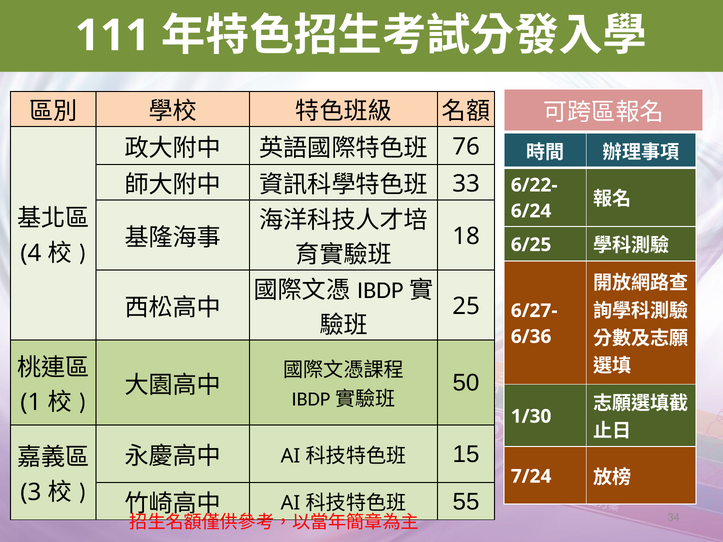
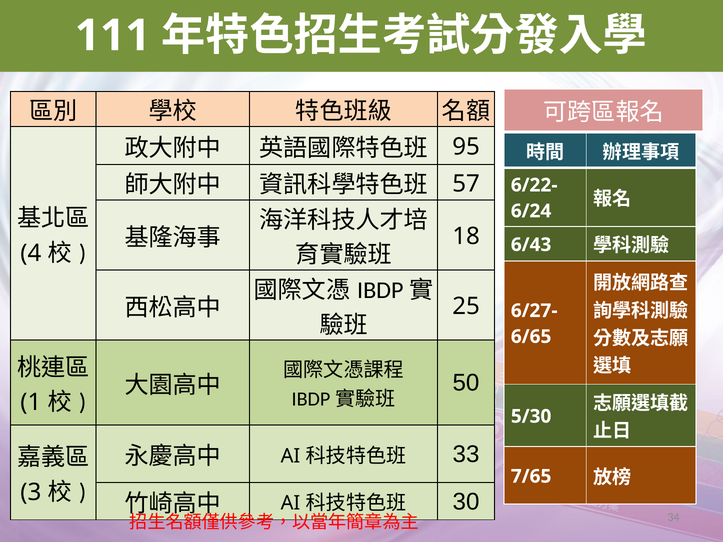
76: 76 -> 95 (466, 147)
33: 33 -> 57 (466, 184)
6/25: 6/25 -> 6/43 (531, 245)
6/36: 6/36 -> 6/65 (531, 337)
1/30: 1/30 -> 5/30 (531, 417)
15: 15 -> 33 (466, 454)
7/24: 7/24 -> 7/65 (531, 477)
55: 55 -> 30 (466, 502)
